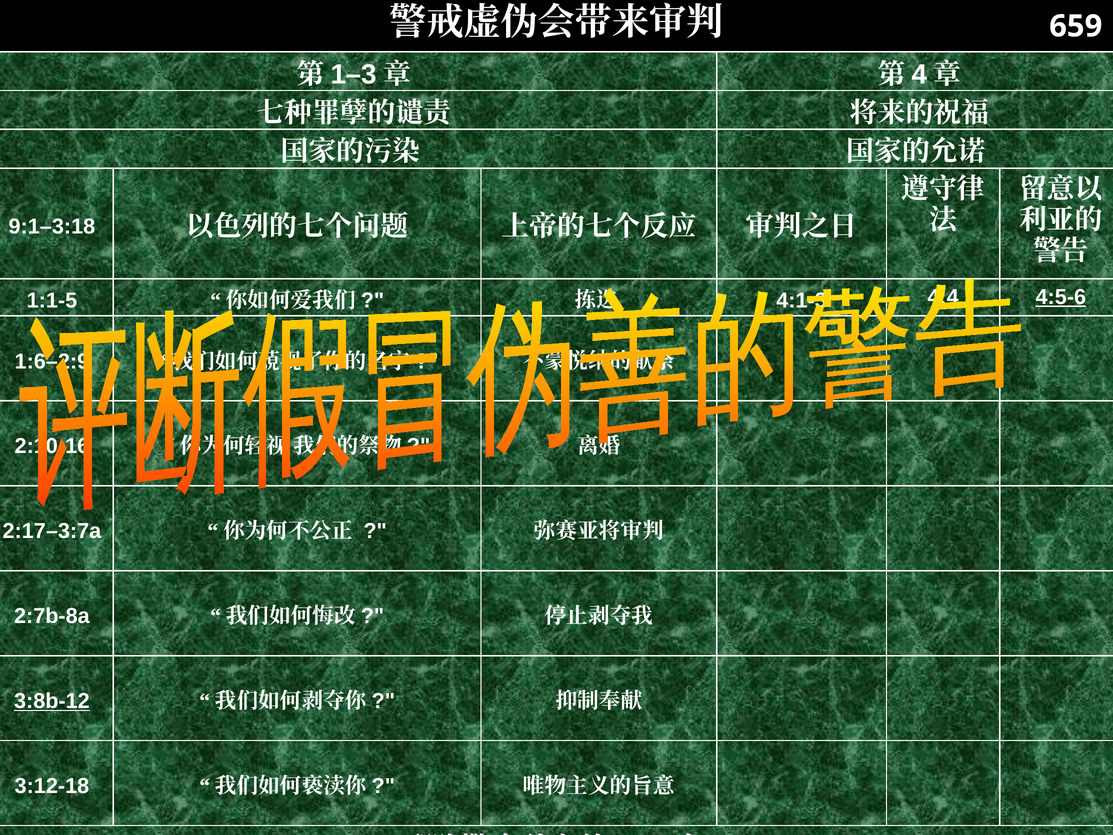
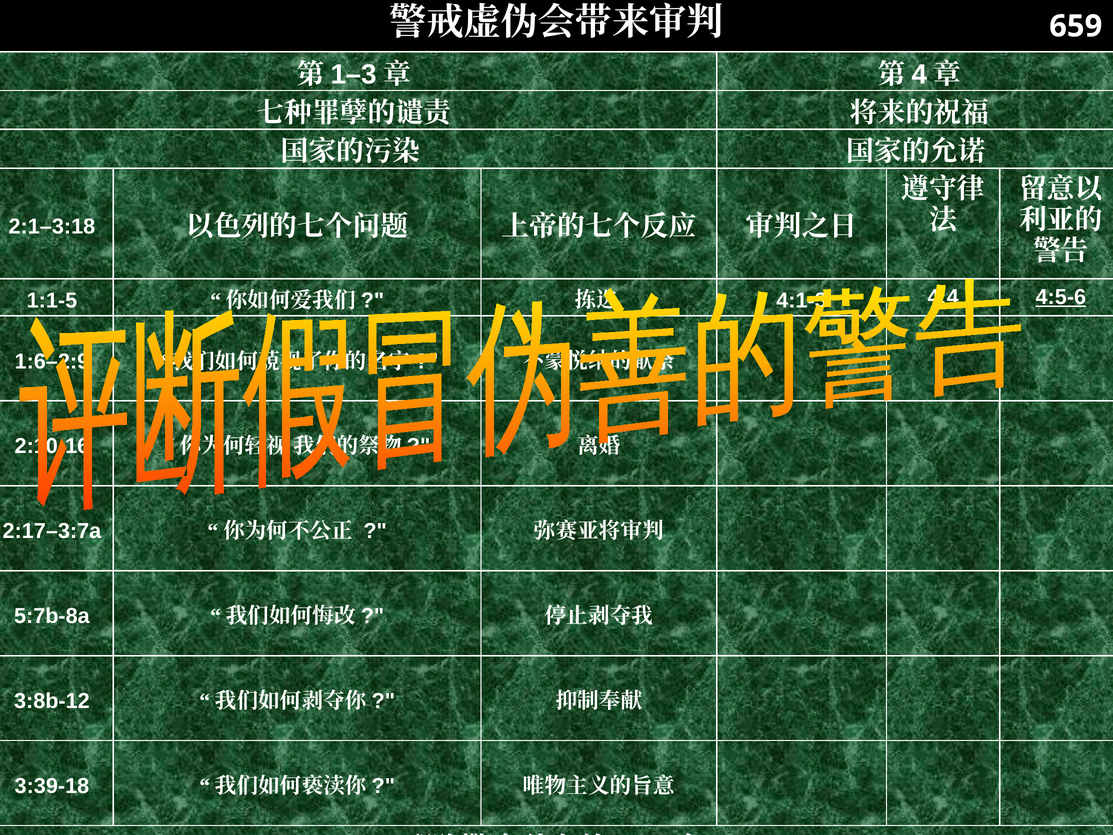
9:1–3:18: 9:1–3:18 -> 2:1–3:18 (52, 227)
2:7b-8a: 2:7b-8a -> 5:7b-8a (52, 616)
3:8b-12 underline: present -> none (52, 701)
3:12-18: 3:12-18 -> 3:39-18 (52, 786)
